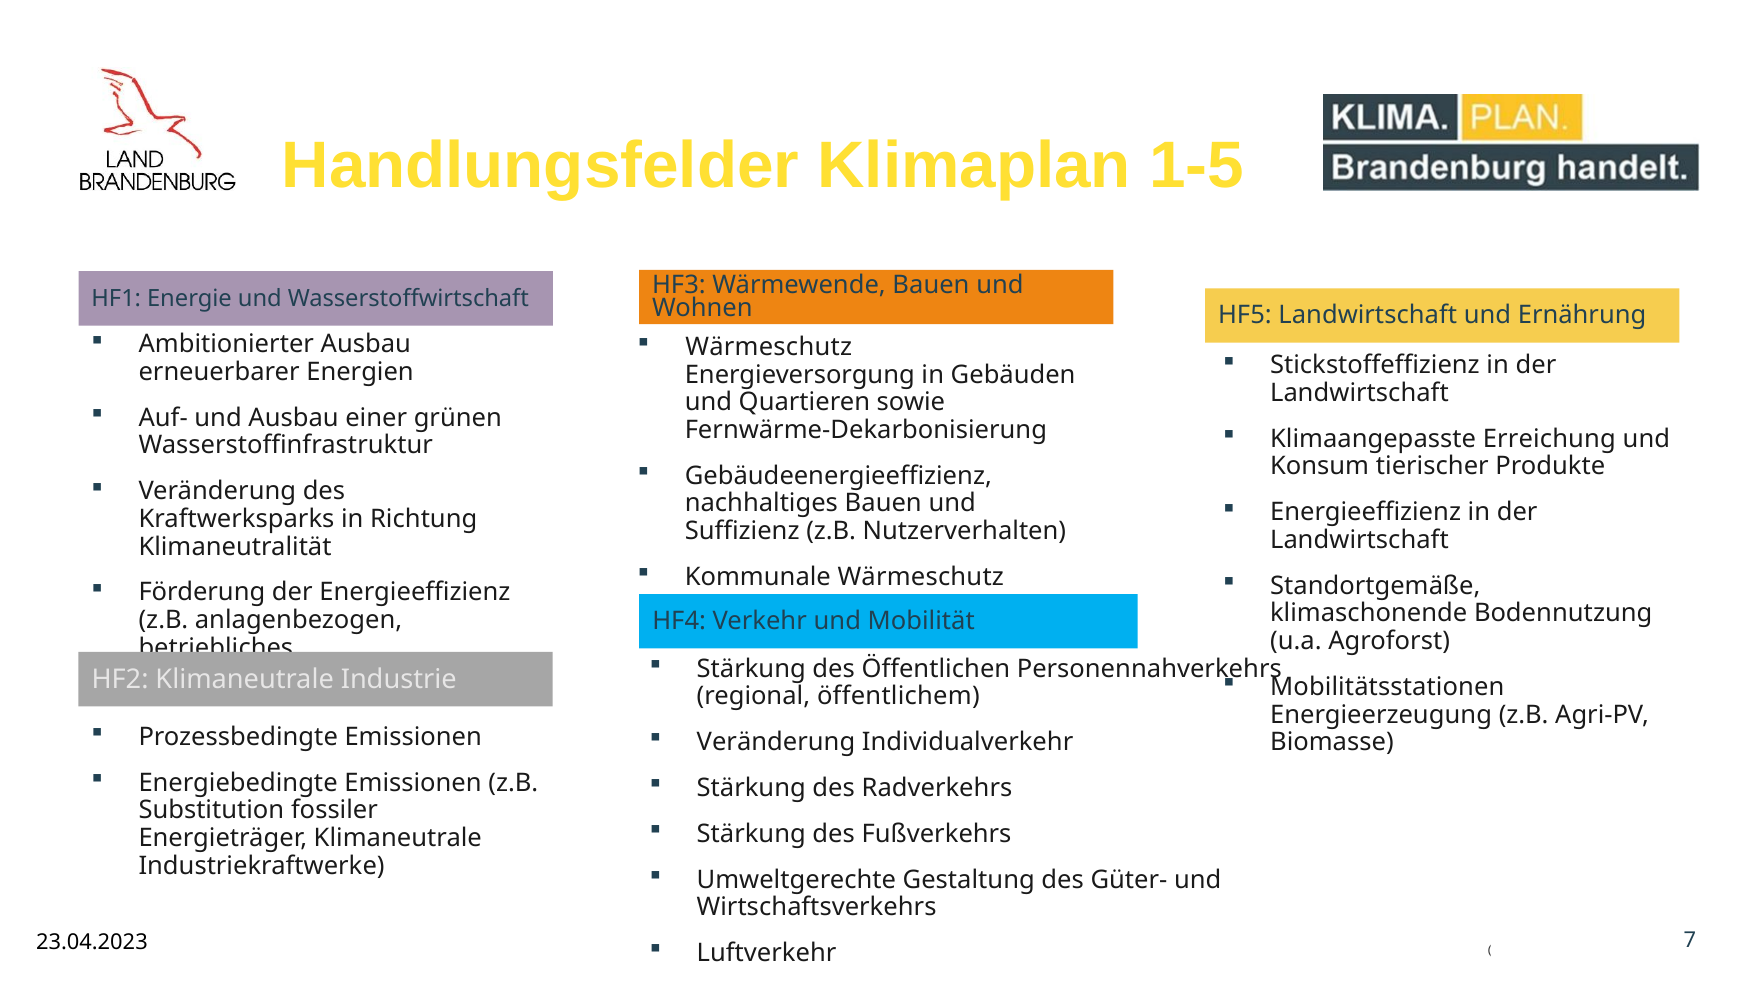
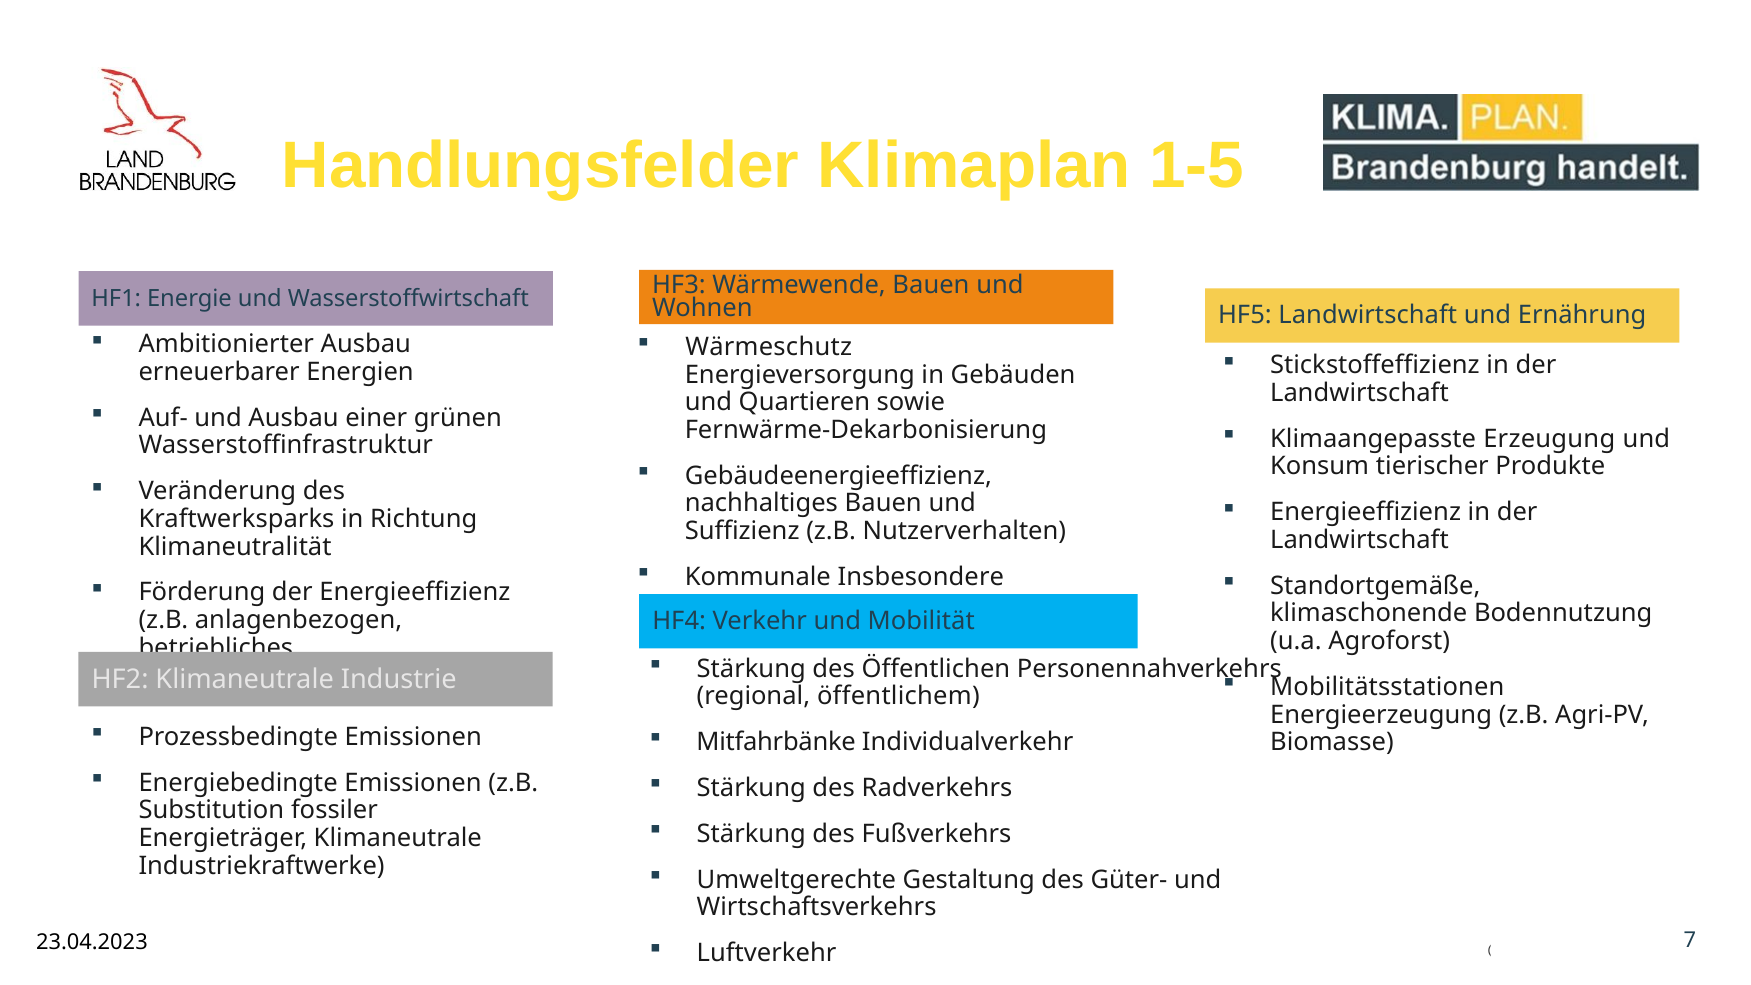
Erreichung: Erreichung -> Erzeugung (1549, 439)
Kommunale Wärmeschutz: Wärmeschutz -> Insbesondere (921, 577)
Veränderung: Veränderung -> Mitfahrbänke (776, 742)
